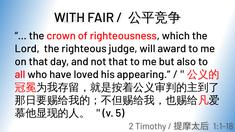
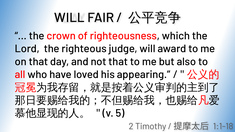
WITH: WITH -> WILL (69, 18)
